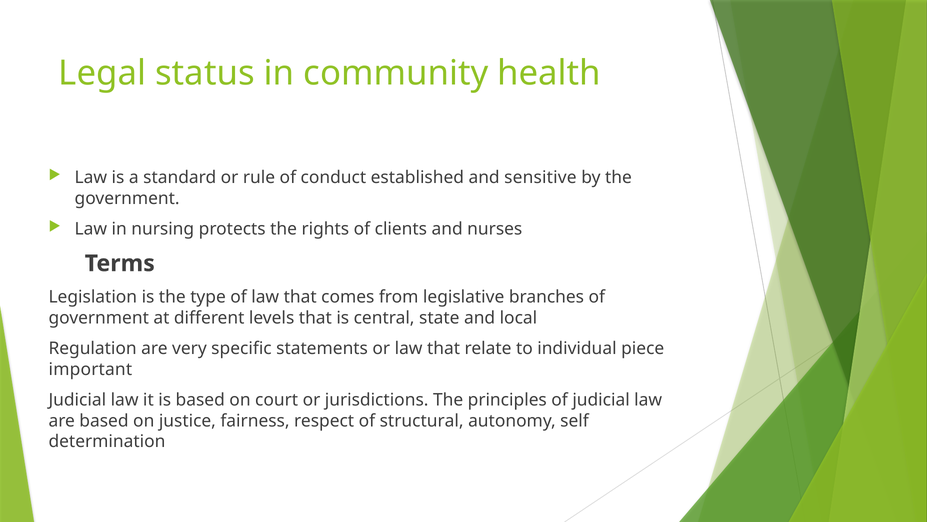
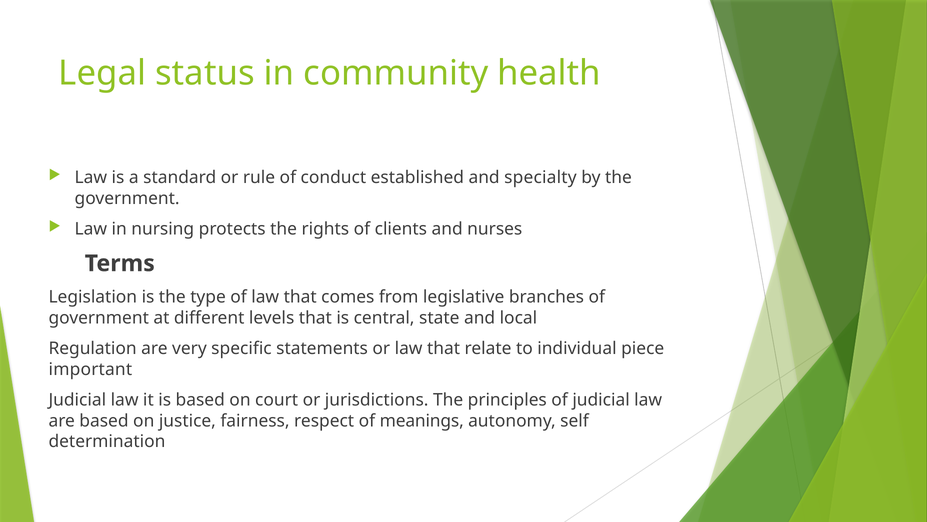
sensitive: sensitive -> specialty (540, 177)
structural: structural -> meanings (422, 420)
